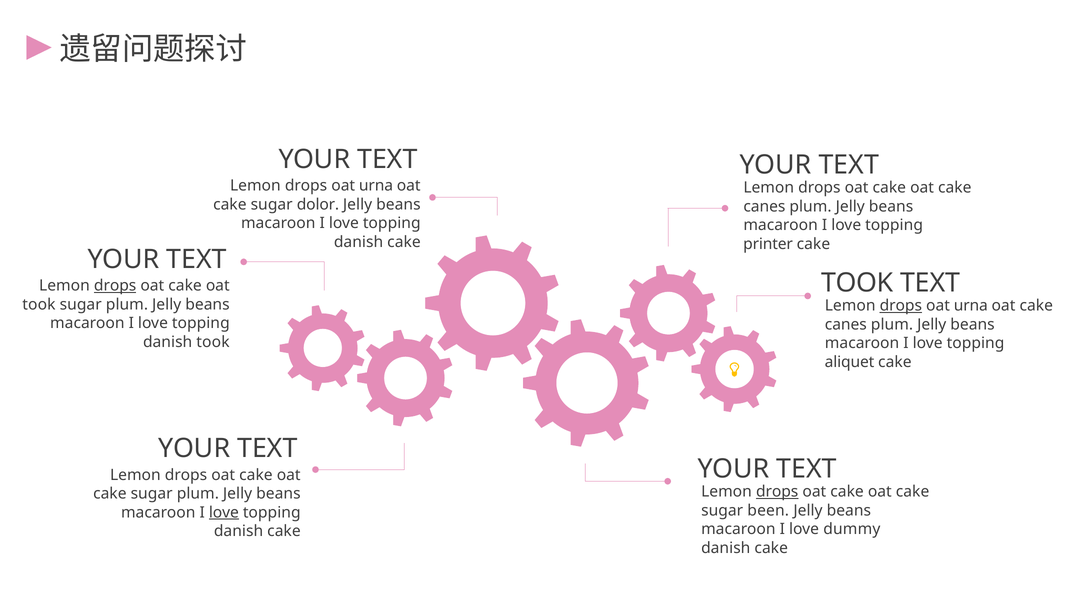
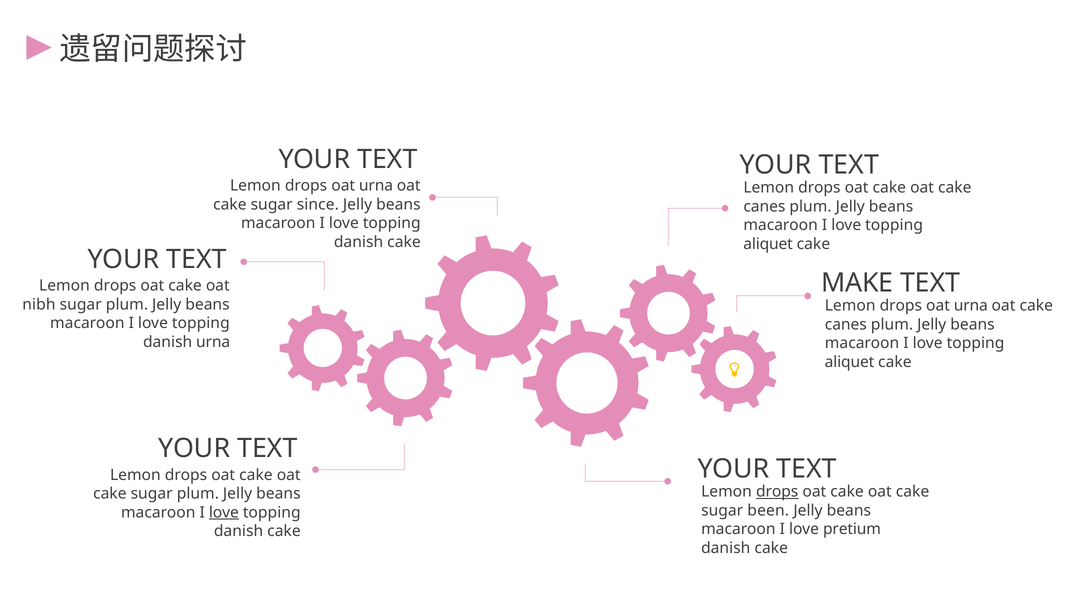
dolor: dolor -> since (318, 205)
printer: printer -> aliquet (768, 244)
TOOK: TOOK -> MAKE (857, 283)
drops underline: present -> none (115, 286)
took: took -> nibh (39, 305)
drops underline: present -> none (901, 306)
danish took: took -> urna (213, 342)
dummy: dummy -> pretium (852, 530)
